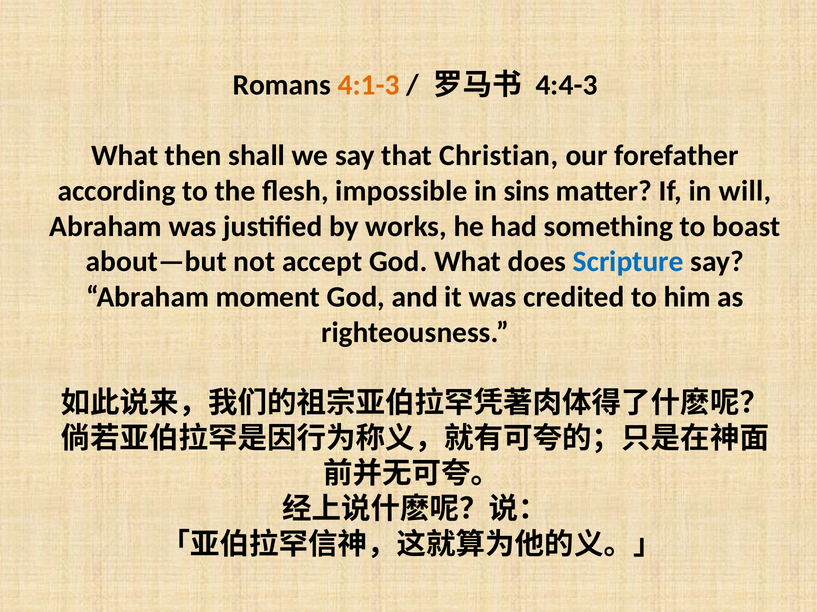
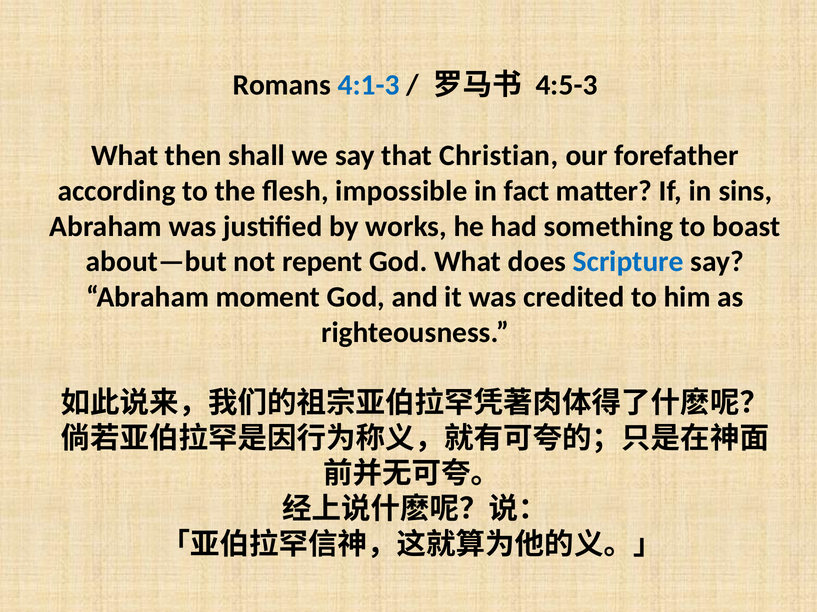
4:1-3 colour: orange -> blue (369, 85)
4:4-3: 4:4-3 -> 4:5-3 (567, 85)
sins: sins -> fact (527, 191)
will: will -> sins (745, 191)
accept: accept -> repent (322, 262)
